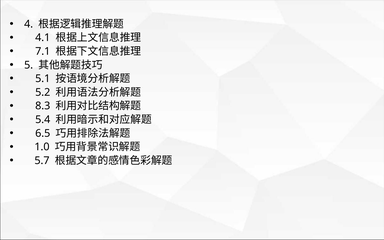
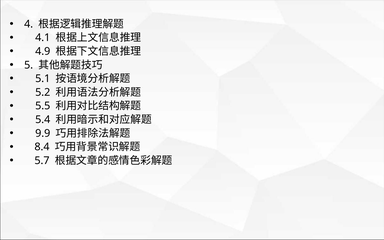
7.1: 7.1 -> 4.9 (43, 51)
8.3: 8.3 -> 5.5 (43, 106)
6.5: 6.5 -> 9.9 (43, 133)
1.0: 1.0 -> 8.4 (42, 147)
